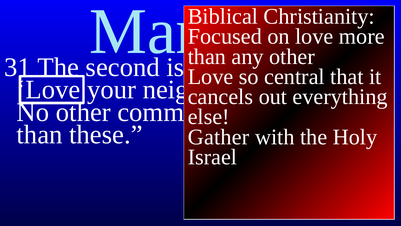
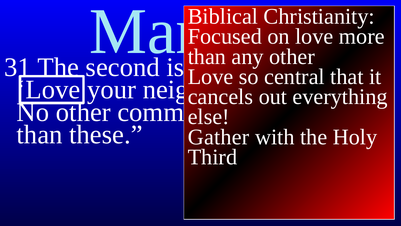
Israel: Israel -> Third (212, 157)
